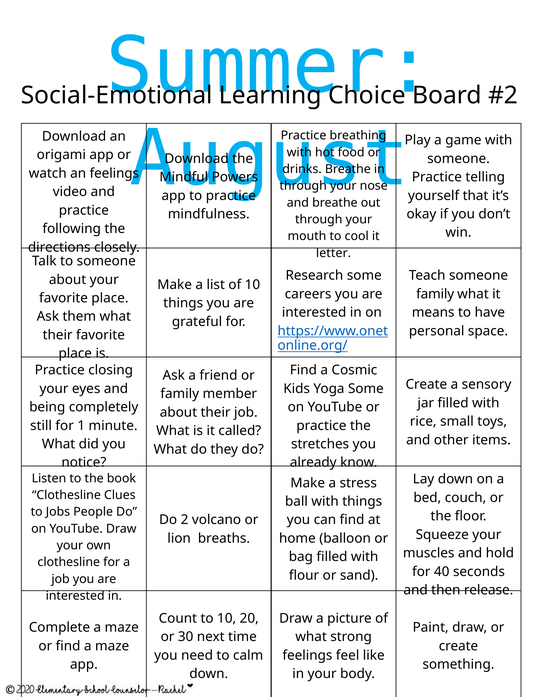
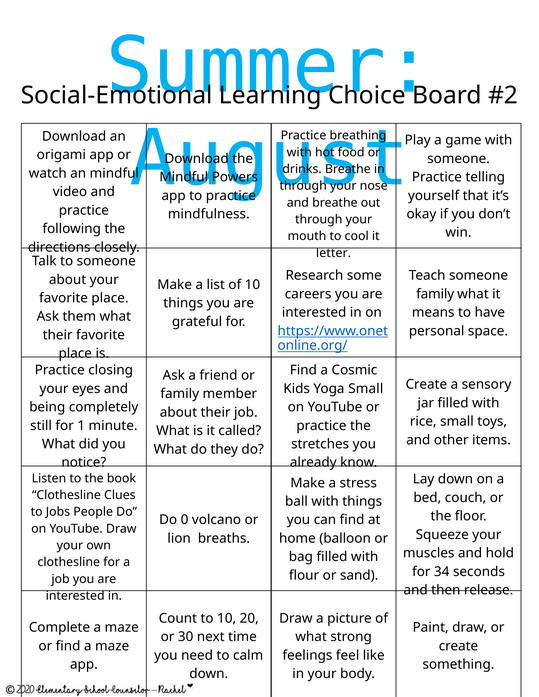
an feelings: feelings -> mindful (114, 173)
Yoga Some: Some -> Small (366, 389)
2: 2 -> 0 (185, 520)
40: 40 -> 34 (442, 572)
